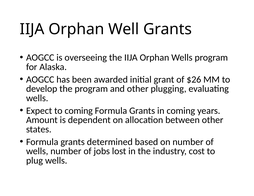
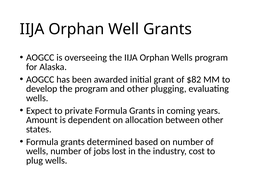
$26: $26 -> $82 (194, 80)
to coming: coming -> private (79, 111)
